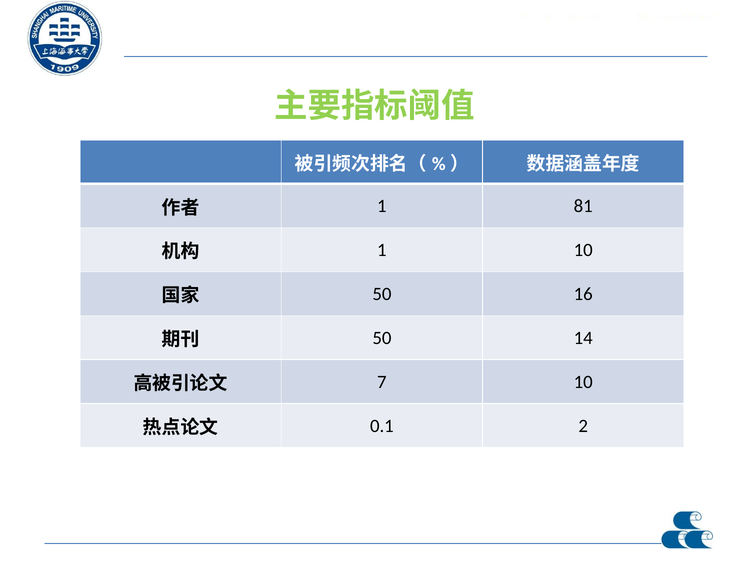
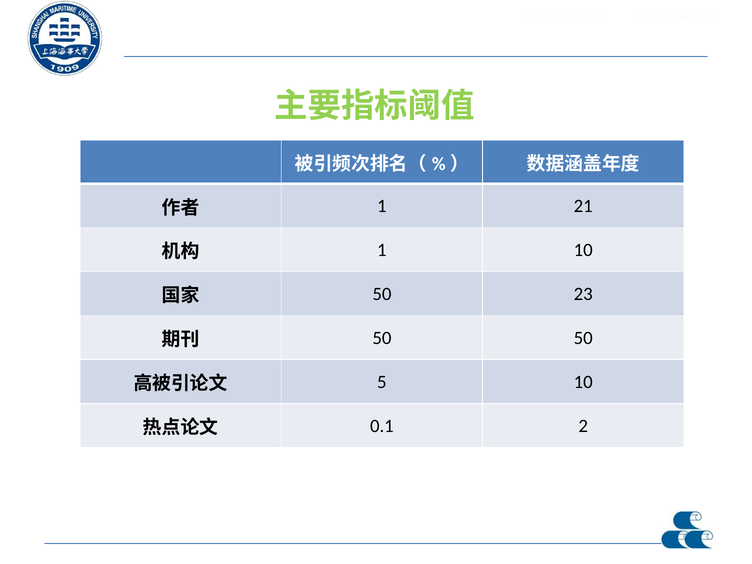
81: 81 -> 21 (583, 206)
16: 16 -> 23 (583, 294)
50 14: 14 -> 50 (583, 338)
7: 7 -> 5 (382, 382)
